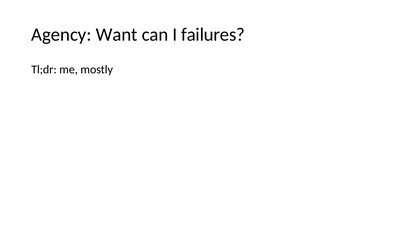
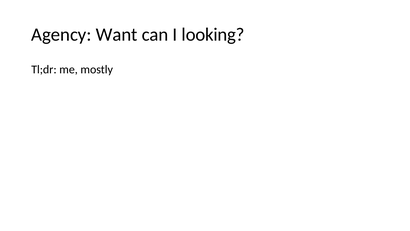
failures: failures -> looking (213, 34)
